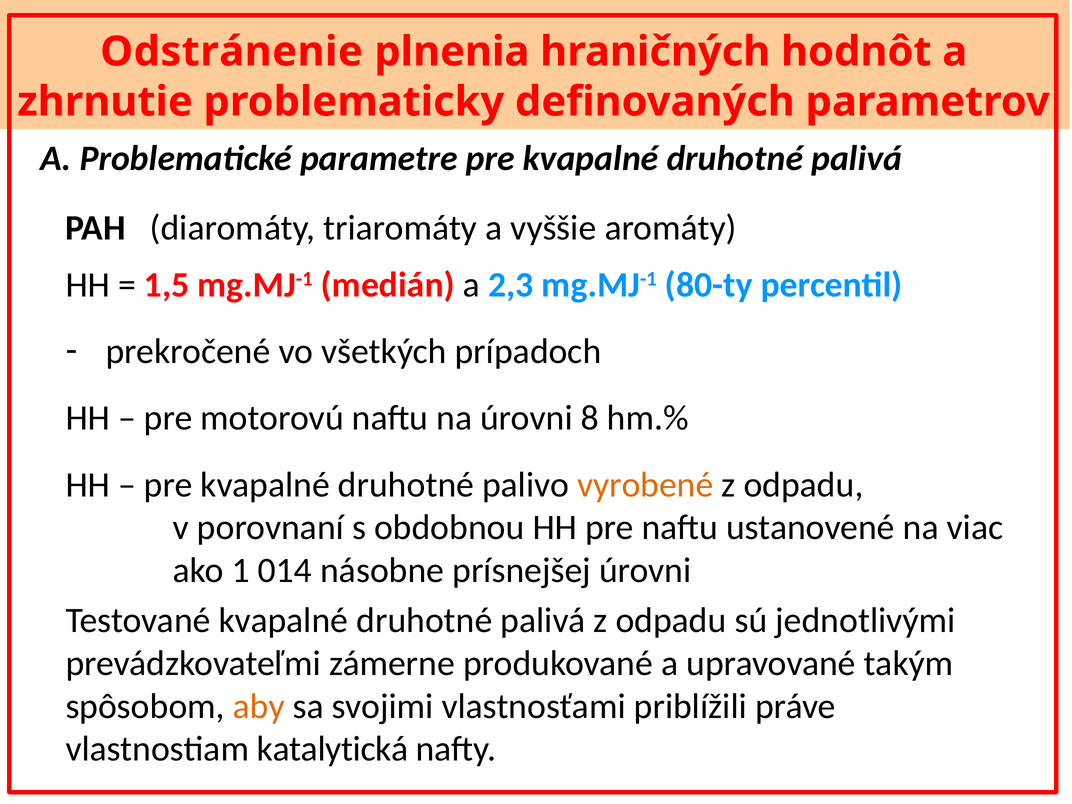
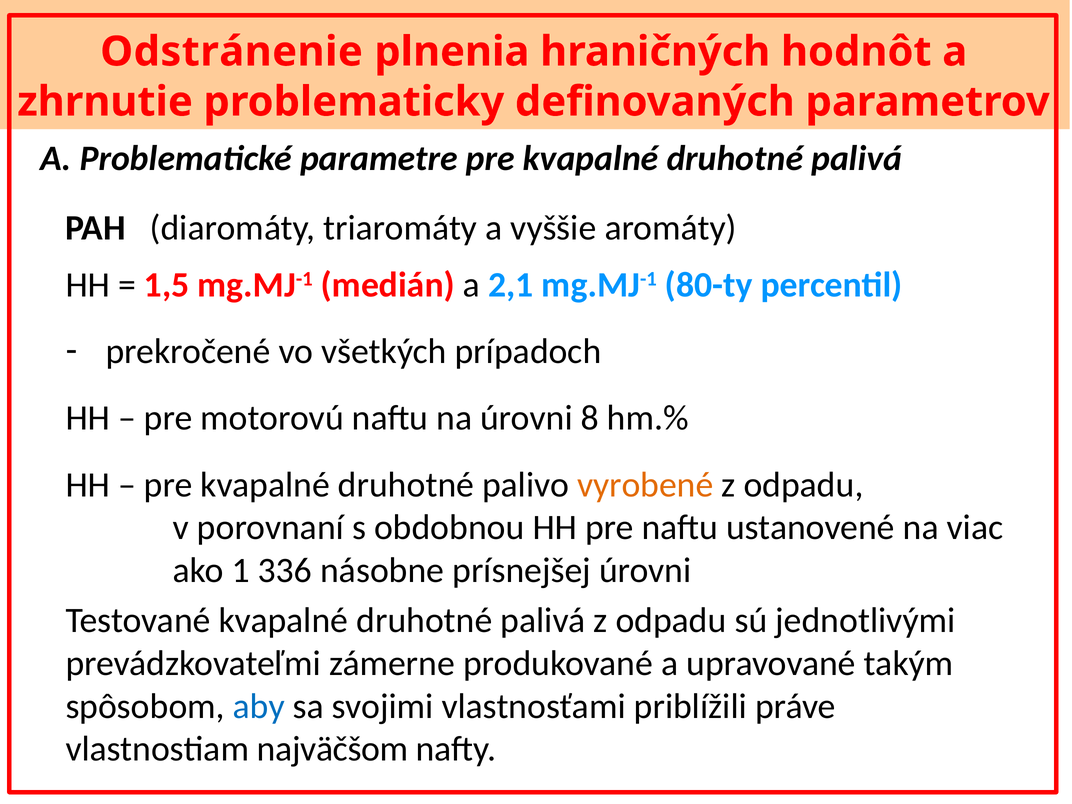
2,3: 2,3 -> 2,1 (511, 285)
014: 014 -> 336 (285, 571)
aby colour: orange -> blue (259, 706)
katalytická: katalytická -> najväčšom (333, 749)
